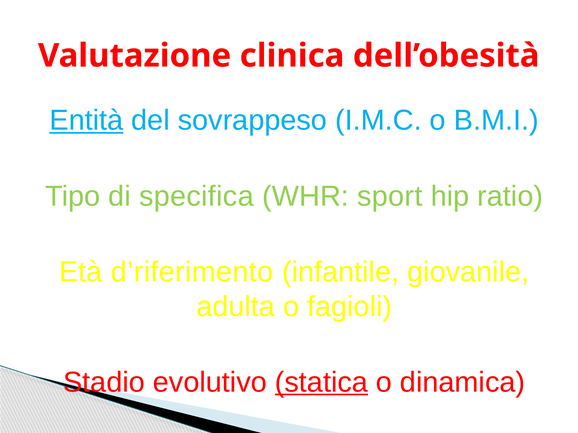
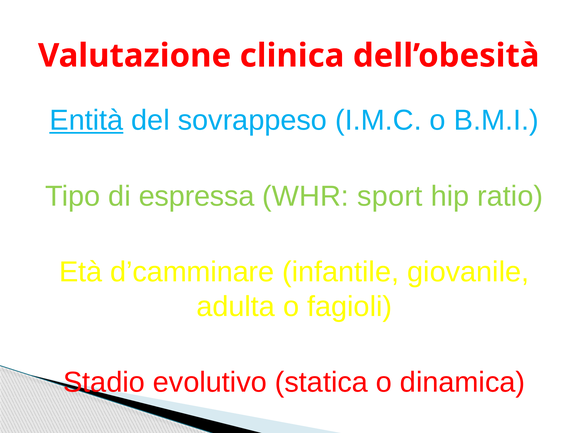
specifica: specifica -> espressa (197, 196)
d’riferimento: d’riferimento -> d’camminare (192, 272)
statica underline: present -> none (321, 383)
